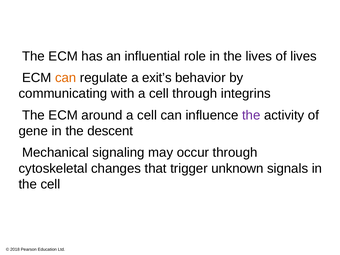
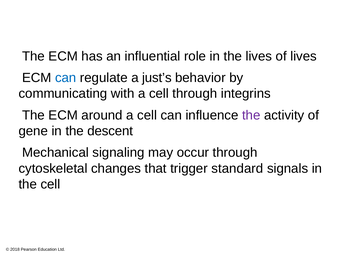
can colour: orange -> blue (66, 78)
exit’s: exit’s -> just’s (157, 78)
unknown: unknown -> standard (237, 168)
